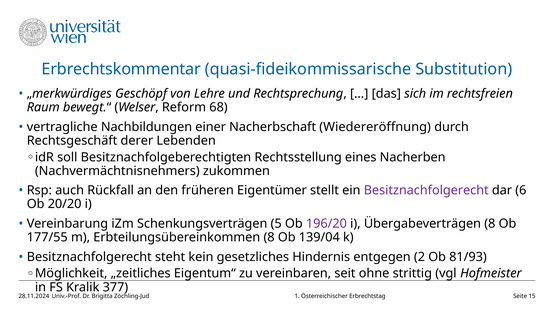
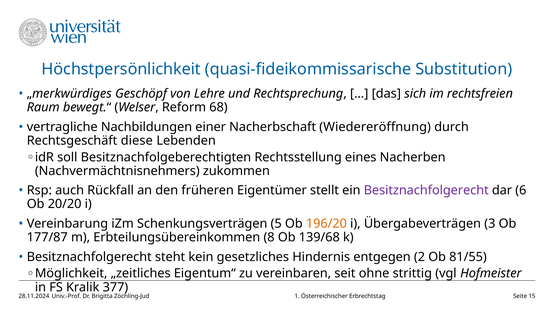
Erbrechtskommentar: Erbrechtskommentar -> Höchstpersönlichkeit (121, 69)
derer: derer -> diese (137, 140)
196/20 colour: purple -> orange (326, 223)
Übergabeverträgen 8: 8 -> 3 (490, 223)
177/55: 177/55 -> 177/87 (47, 237)
139/04: 139/04 -> 139/68 (319, 237)
81/93: 81/93 -> 81/55 (468, 257)
